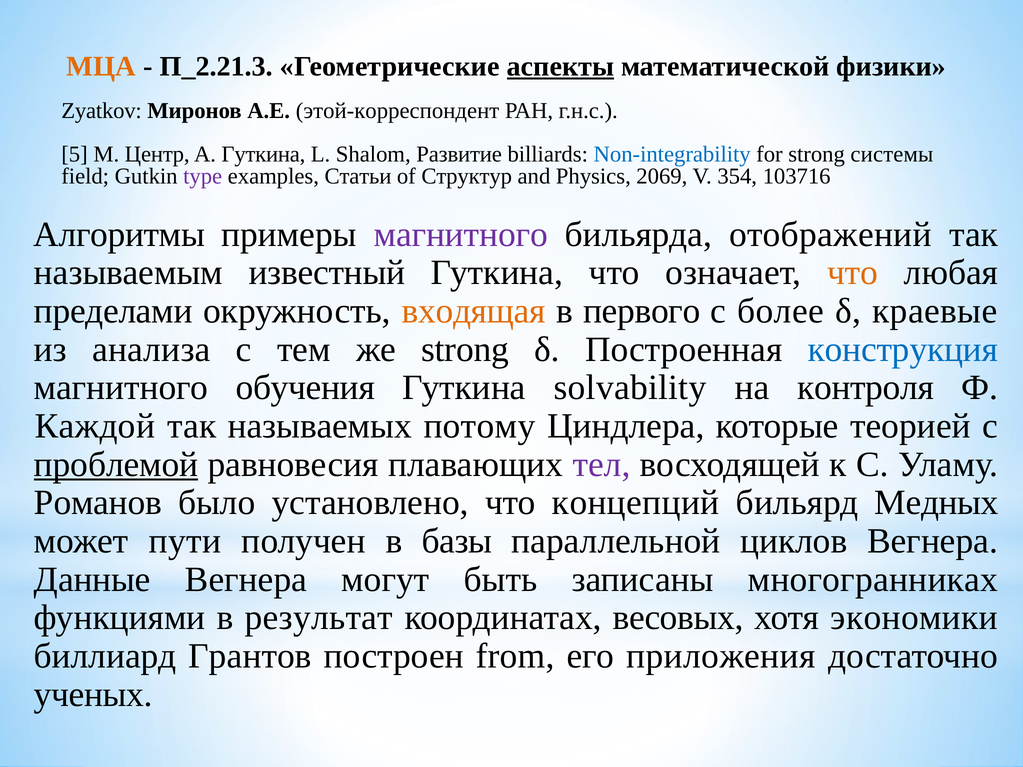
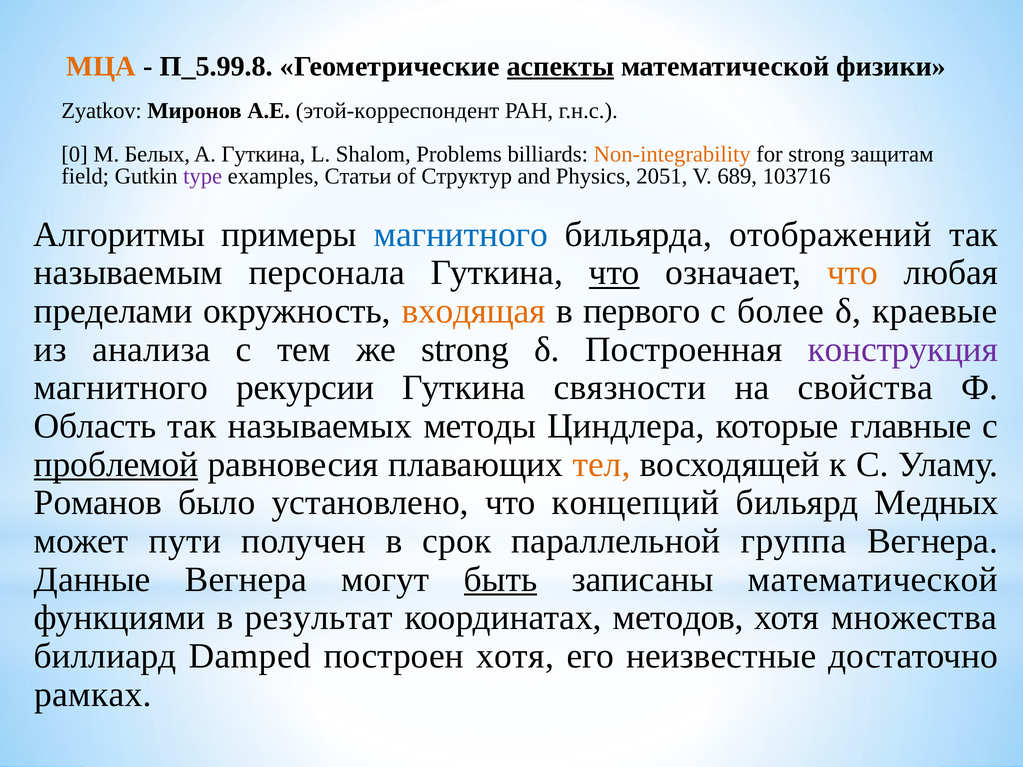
П_2.21.3: П_2.21.3 -> П_5.99.8 (216, 67)
5: 5 -> 0 (75, 154)
Центр: Центр -> Белых (157, 154)
Развитие: Развитие -> Problems (459, 154)
Non-integrability colour: blue -> orange (672, 154)
системы: системы -> защитам (892, 154)
2069: 2069 -> 2051 (662, 176)
354: 354 -> 689 (737, 176)
магнитного colour: purple -> blue (461, 234)
известный: известный -> персонала (327, 273)
что underline: none -> present (614, 273)
конструкция colour: blue -> purple (903, 350)
обучения: обучения -> рекурсии (305, 388)
solvability: solvability -> связности (630, 388)
контроля: контроля -> свойства (865, 388)
Каждой: Каждой -> Область (95, 426)
потому: потому -> методы (480, 426)
теорией: теорией -> главные (911, 426)
тел colour: purple -> orange (602, 465)
базы: базы -> срок (457, 541)
циклов: циклов -> группа (794, 541)
быть underline: none -> present (501, 580)
записаны многогранниках: многогранниках -> математической (873, 580)
весовых: весовых -> методов (678, 618)
экономики: экономики -> множества (914, 618)
Грантов: Грантов -> Damped (250, 656)
построен from: from -> хотя (515, 656)
приложения: приложения -> неизвестные (721, 656)
ученых: ученых -> рамках (93, 695)
